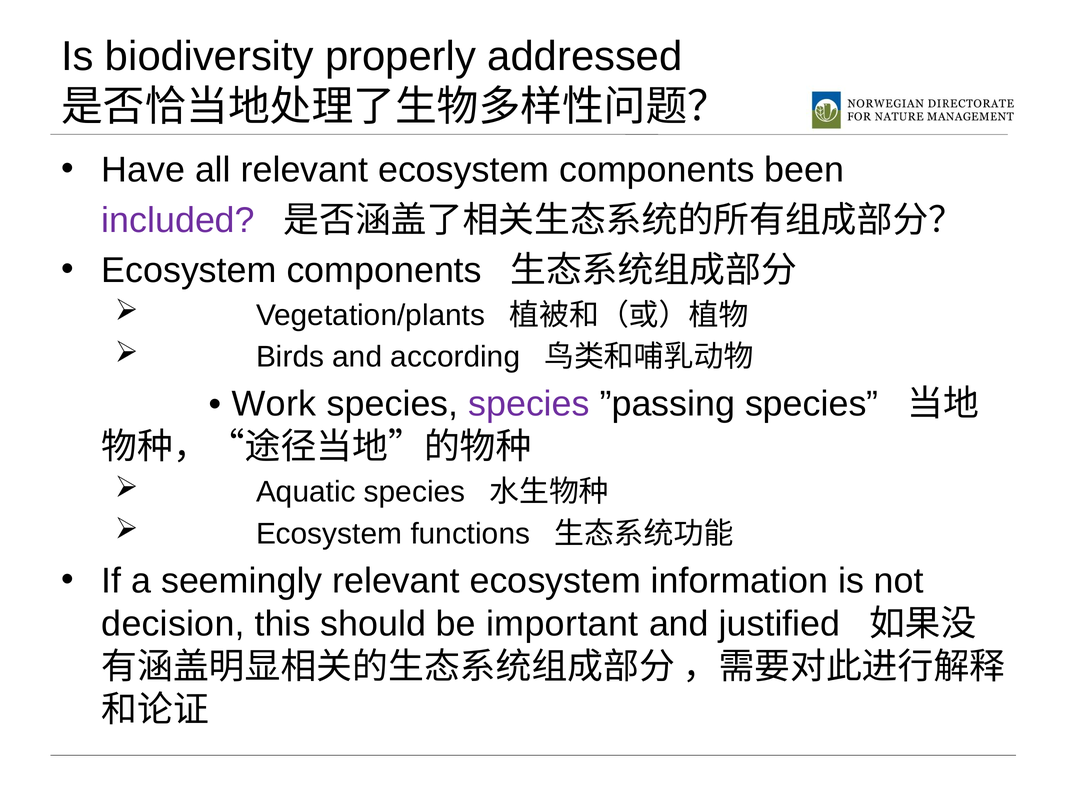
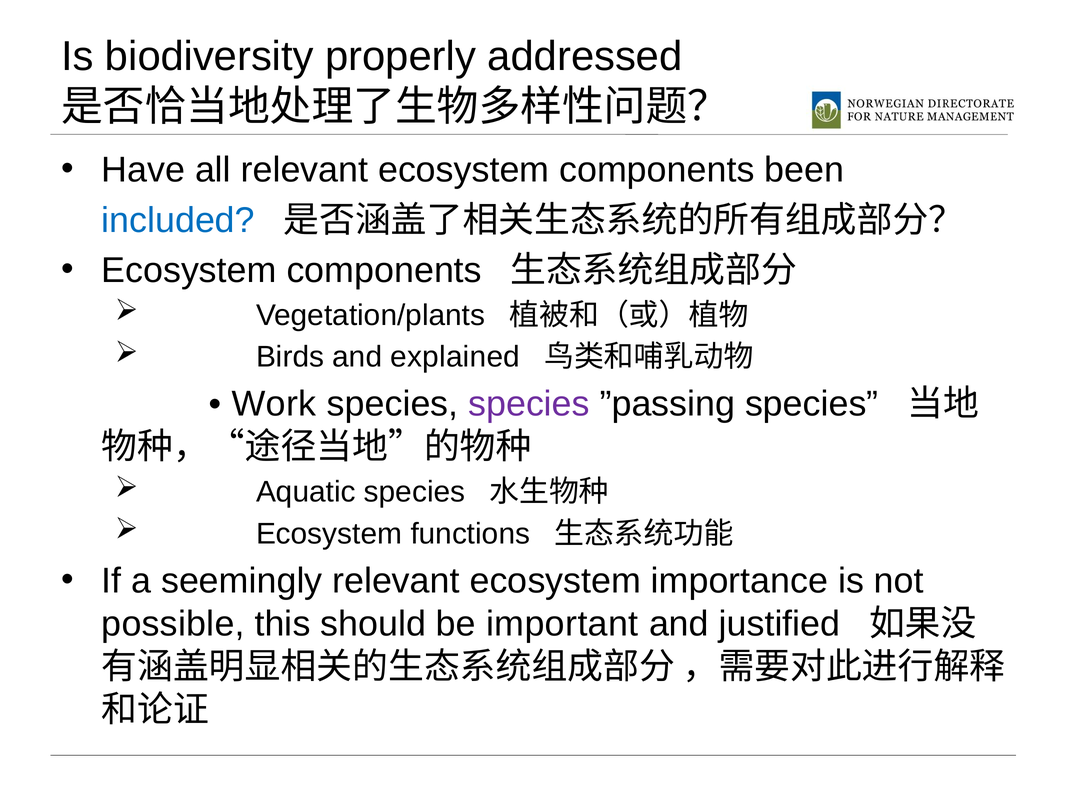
included colour: purple -> blue (178, 220)
according: according -> explained (455, 357)
information: information -> importance (739, 581)
decision: decision -> possible (173, 624)
